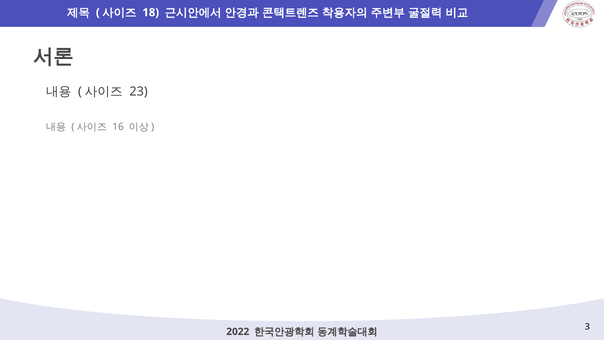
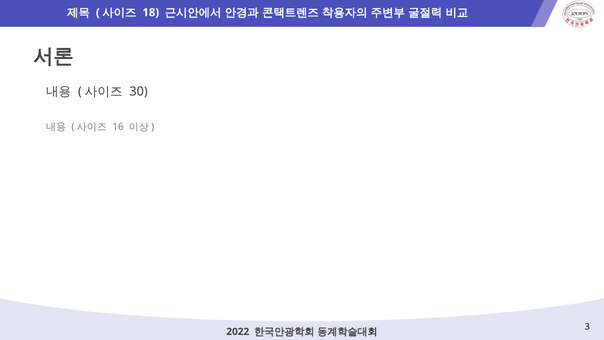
23: 23 -> 30 (139, 91)
